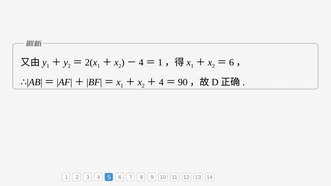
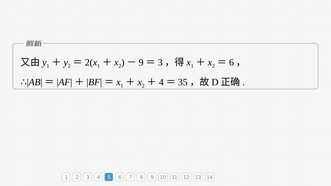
4: 4 -> 9 (141, 62)
1: 1 -> 3 (160, 62)
90: 90 -> 35 (183, 82)
